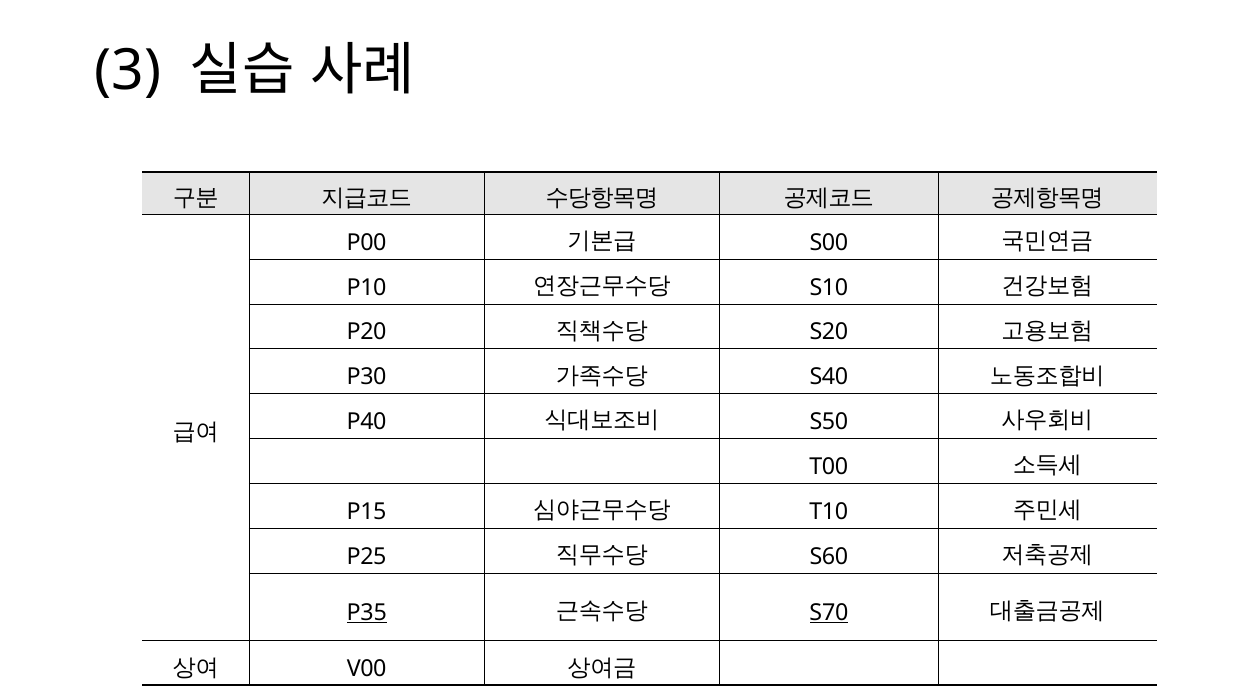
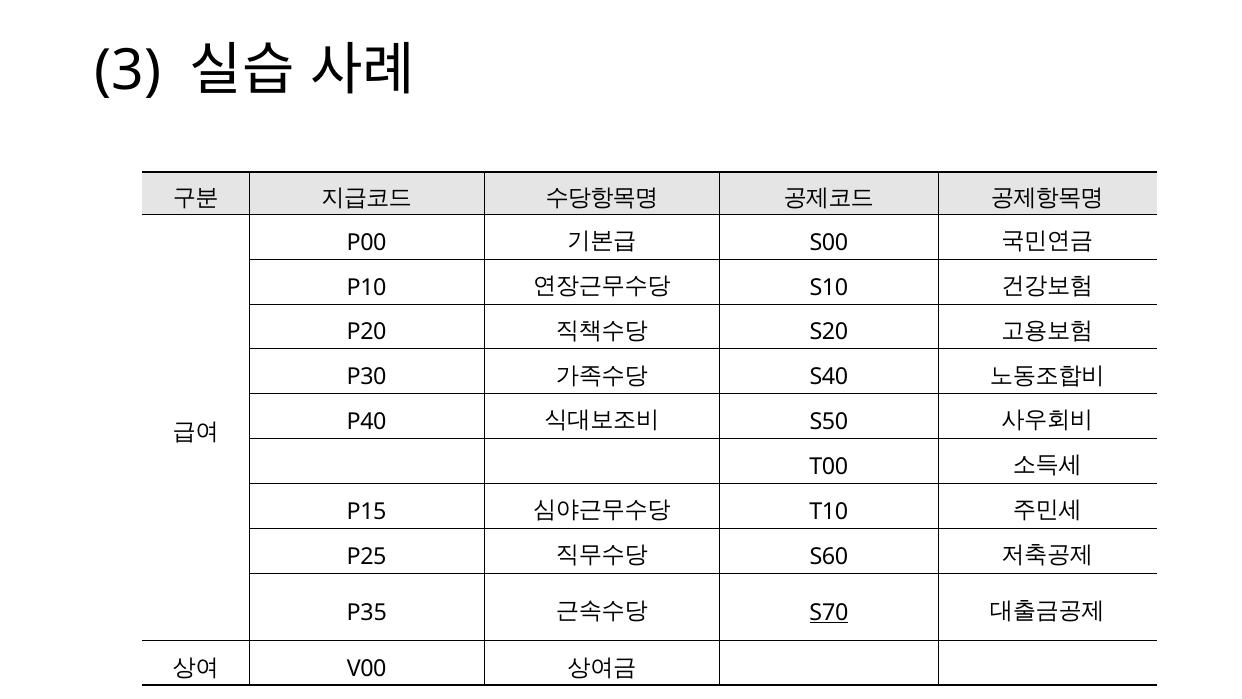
P35 underline: present -> none (367, 612)
